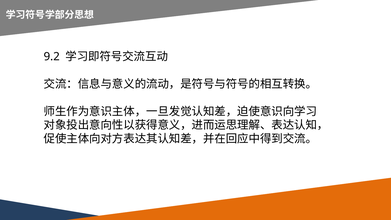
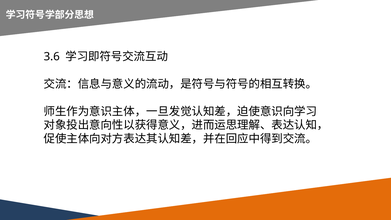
9.2: 9.2 -> 3.6 (52, 57)
